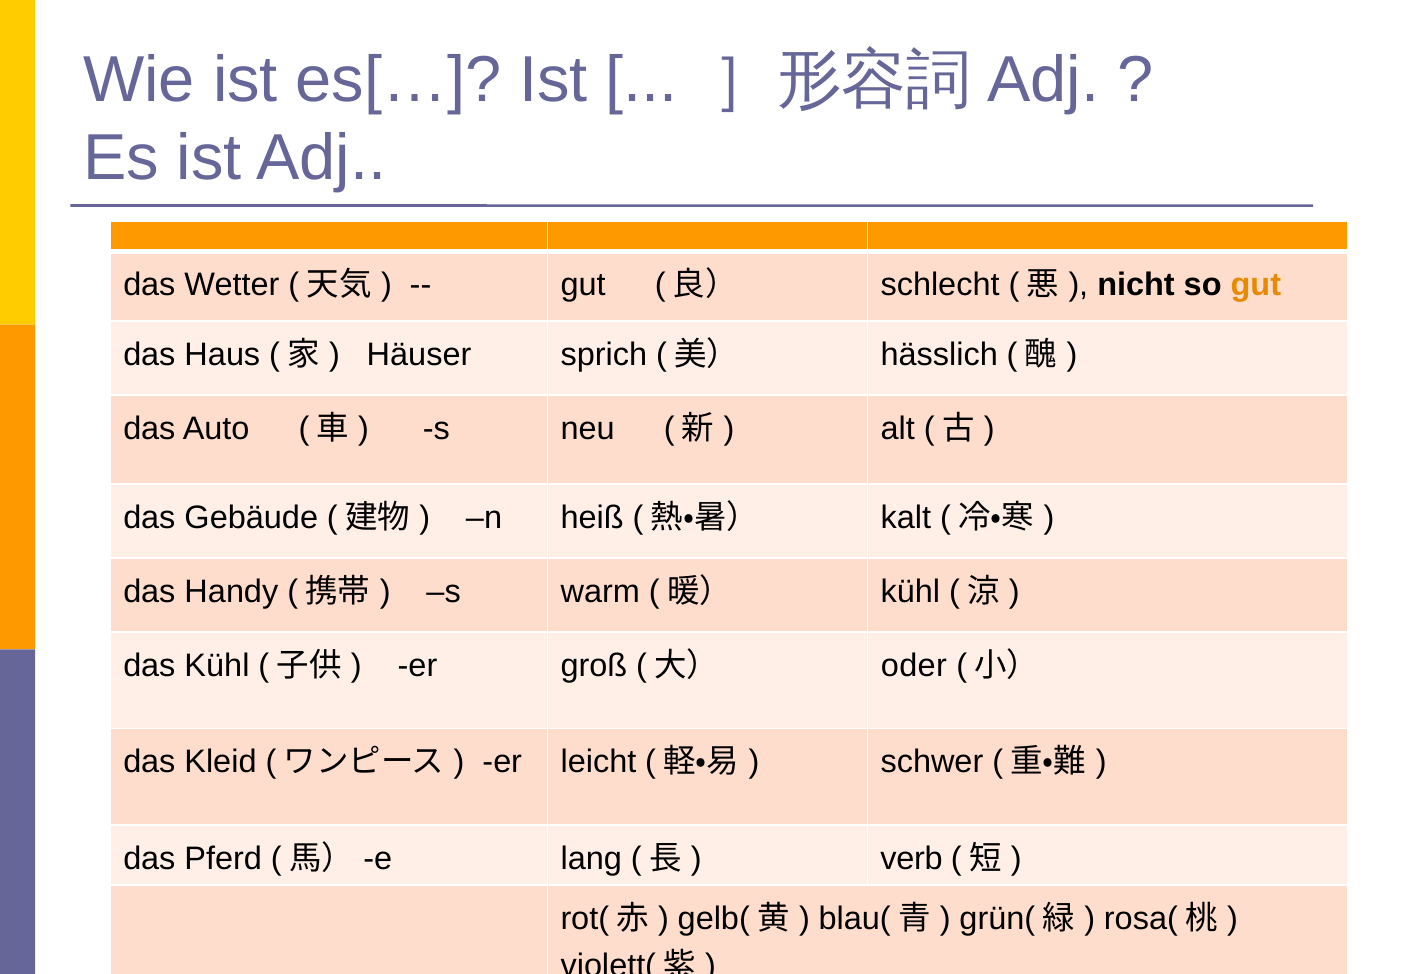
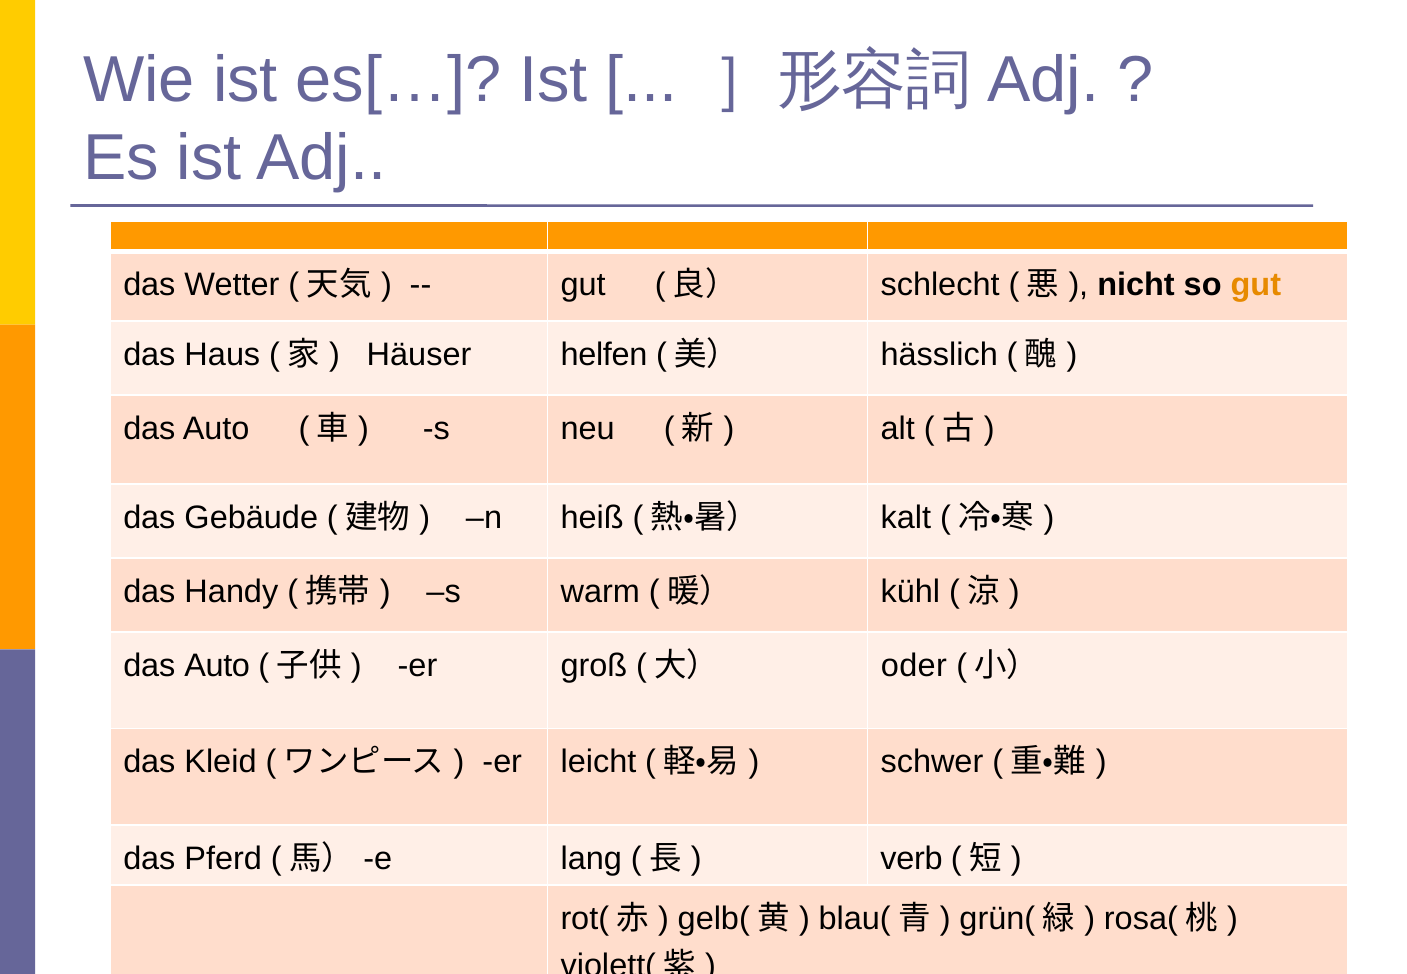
sprich: sprich -> helfen (604, 354)
Kühl: Kühl -> Auto (217, 666)
